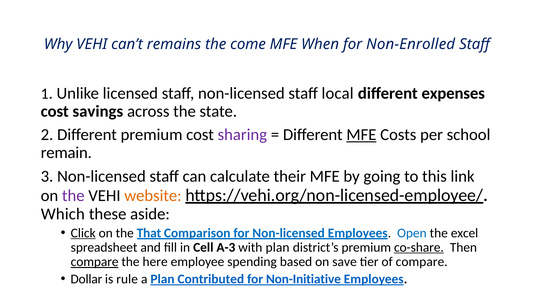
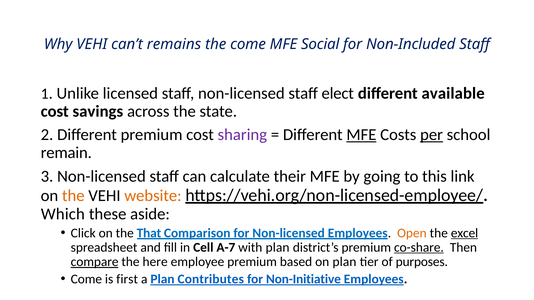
When: When -> Social (320, 44)
Non-Enrolled: Non-Enrolled -> Non-Included (411, 44)
local: local -> elect (338, 93)
expenses: expenses -> available (453, 93)
per underline: none -> present (432, 135)
the colour: purple -> orange (73, 196)
Click underline: present -> none (83, 233)
Open colour: blue -> orange (412, 233)
excel underline: none -> present (465, 233)
A-3: A-3 -> A-7 (226, 248)
employee spending: spending -> premium (252, 262)
on save: save -> plan (344, 262)
of compare: compare -> purposes (422, 262)
Dollar: Dollar -> Come (86, 279)
rule: rule -> first (127, 279)
Contributed: Contributed -> Contributes (211, 279)
